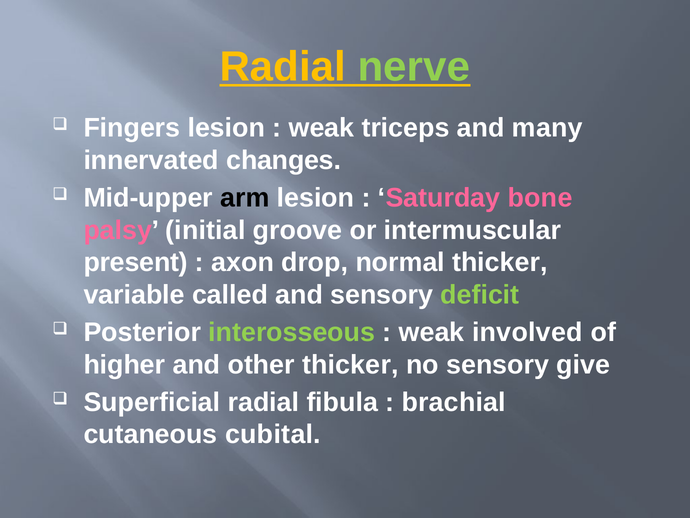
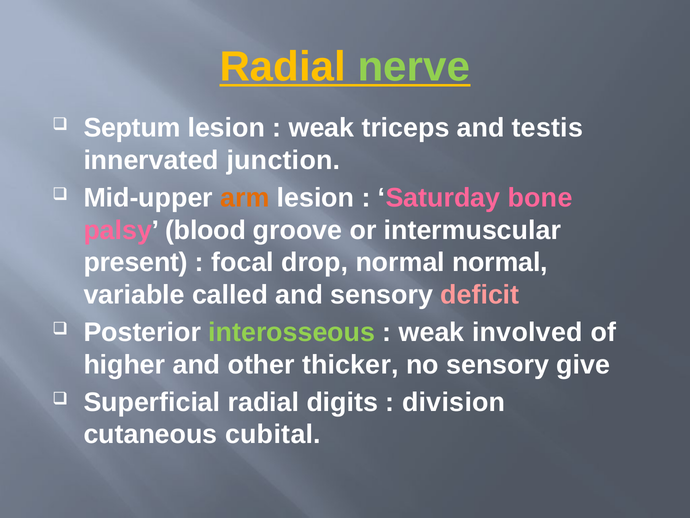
Fingers: Fingers -> Septum (132, 128)
many: many -> testis (547, 128)
changes: changes -> junction (283, 160)
arm colour: black -> orange (245, 198)
initial: initial -> blood (206, 230)
axon: axon -> focal (243, 262)
normal thicker: thicker -> normal (500, 262)
deficit colour: light green -> pink (480, 294)
fibula: fibula -> digits (342, 402)
brachial: brachial -> division (454, 402)
